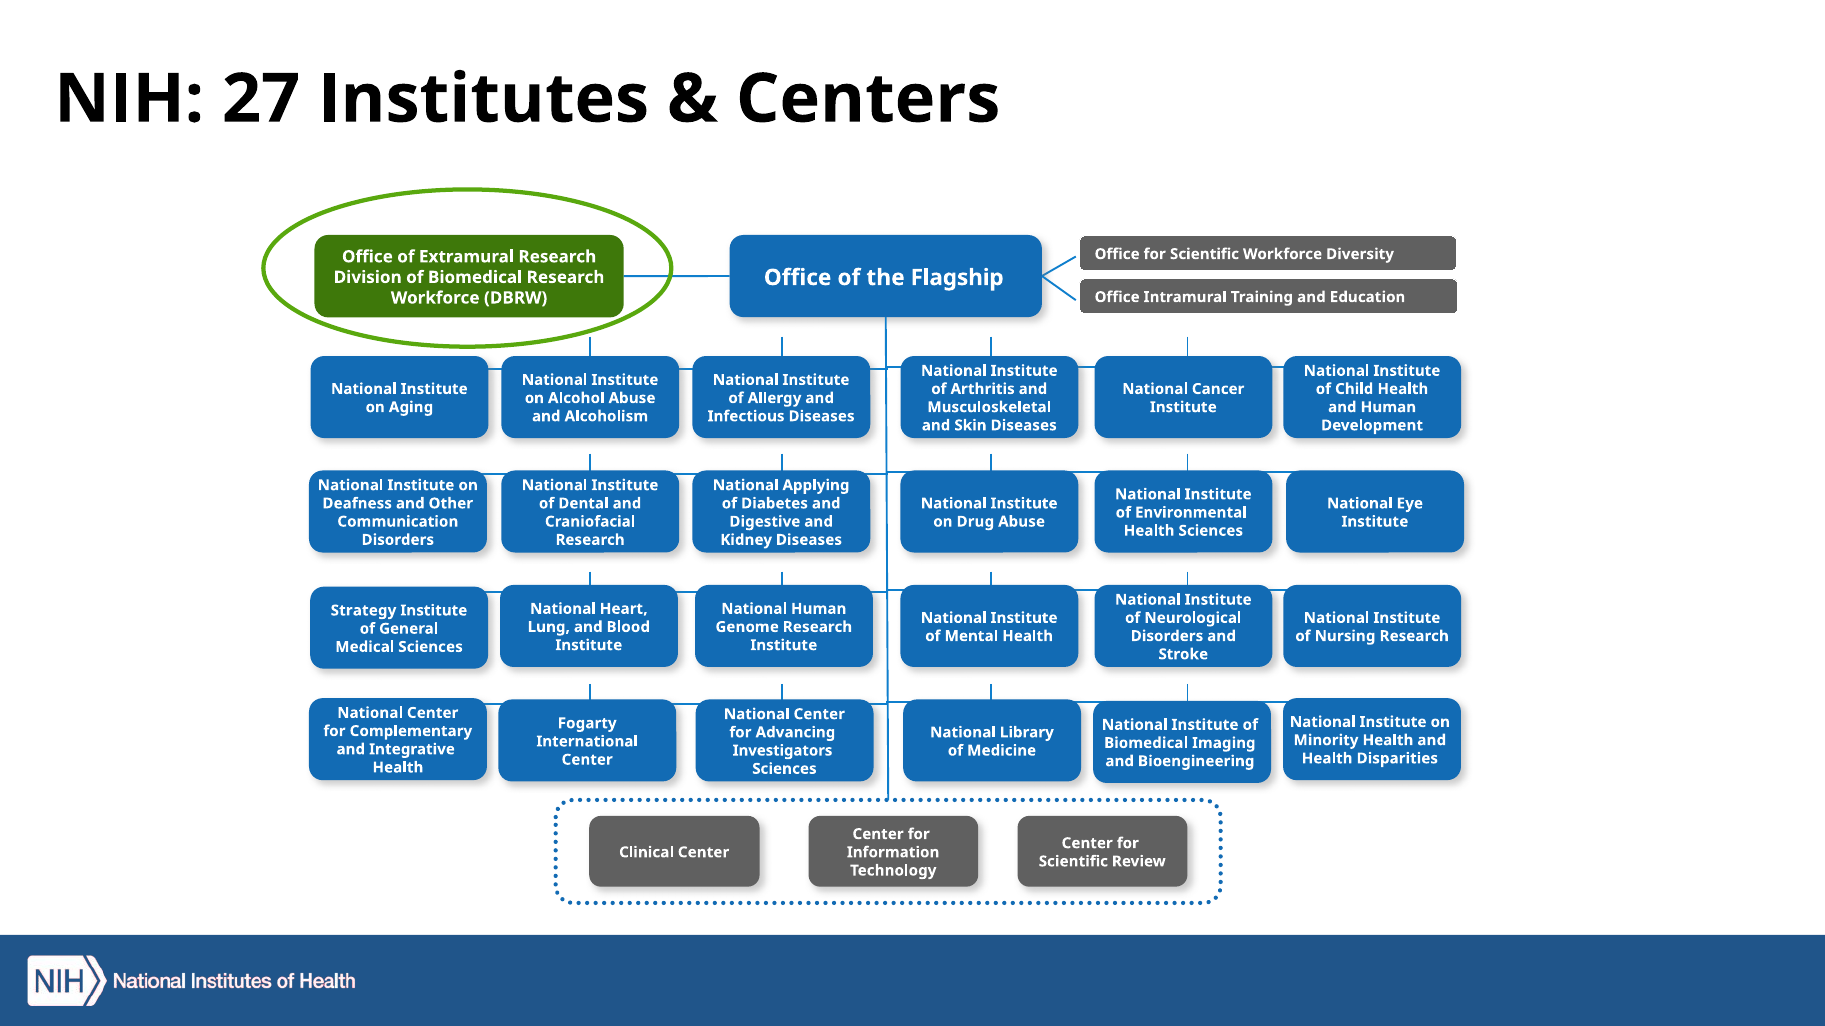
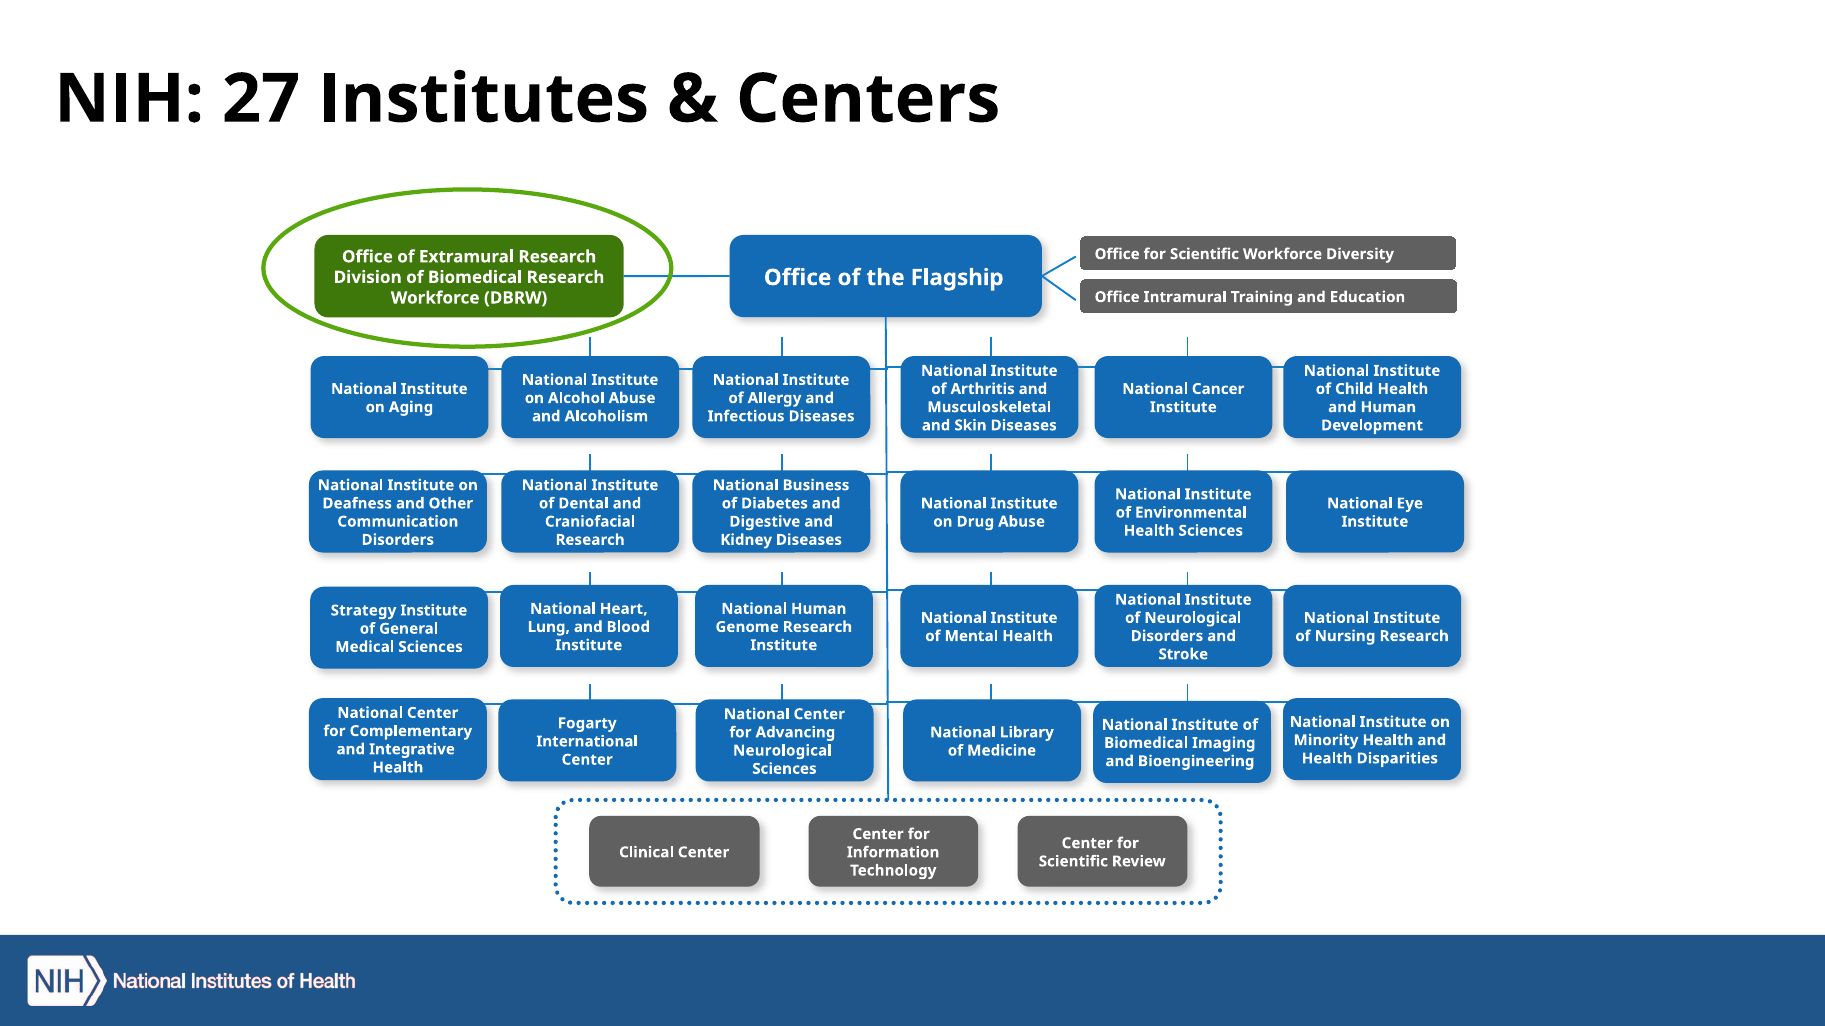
Applying: Applying -> Business (816, 485)
Investigators: Investigators -> Neurological (782, 751)
